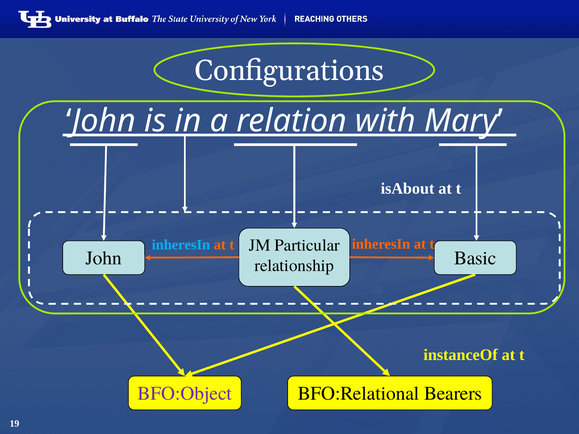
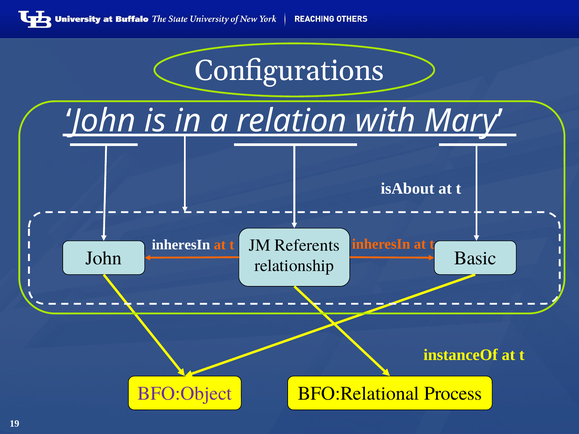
inheresIn colour: light blue -> white (181, 245)
Particular: Particular -> Referents (307, 245)
Bearers: Bearers -> Process (453, 394)
